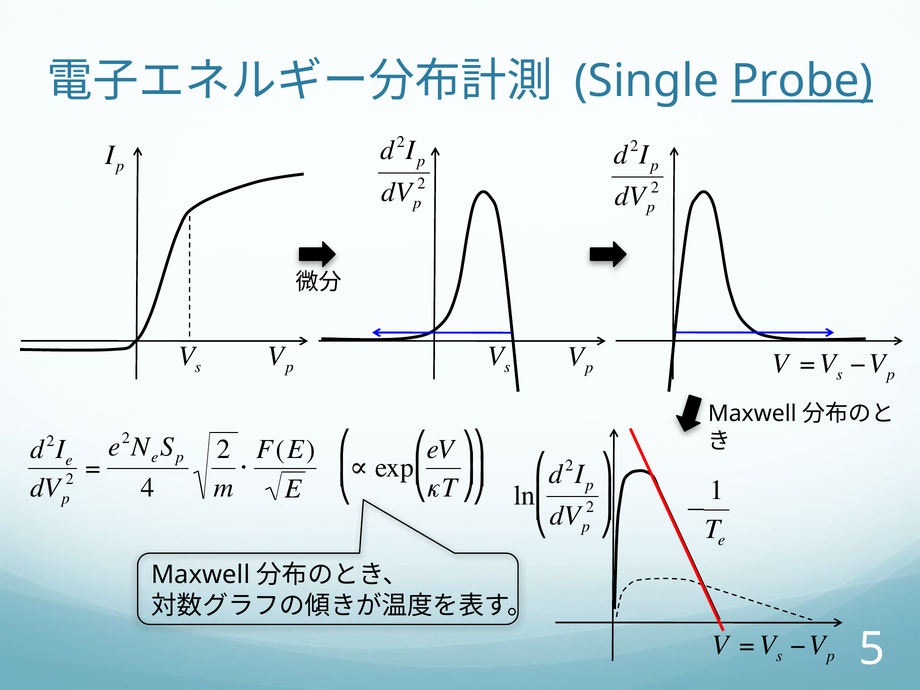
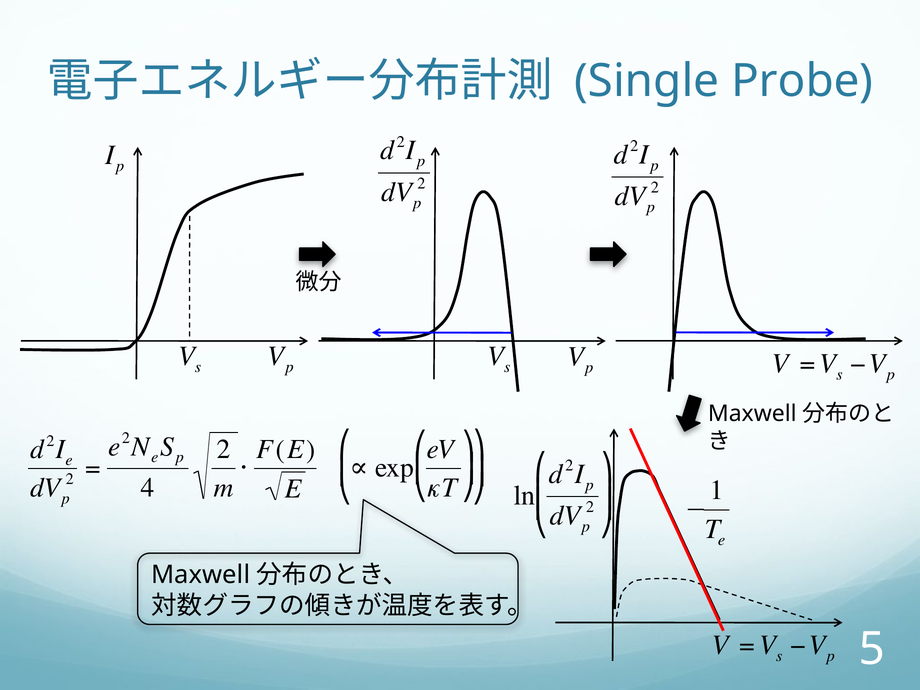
Probe underline: present -> none (802, 81)
